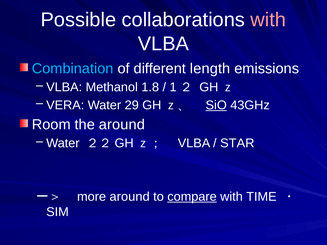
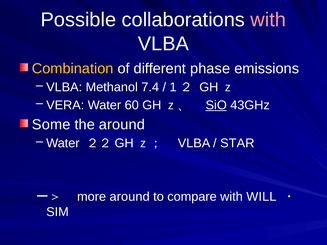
Combination colour: light blue -> yellow (73, 69)
length: length -> phase (210, 69)
1.8: 1.8 -> 7.4 (150, 87)
29: 29 -> 60 (132, 105)
Room: Room -> Some (51, 125)
compare underline: present -> none (192, 197)
TIME: TIME -> WILL (261, 197)
